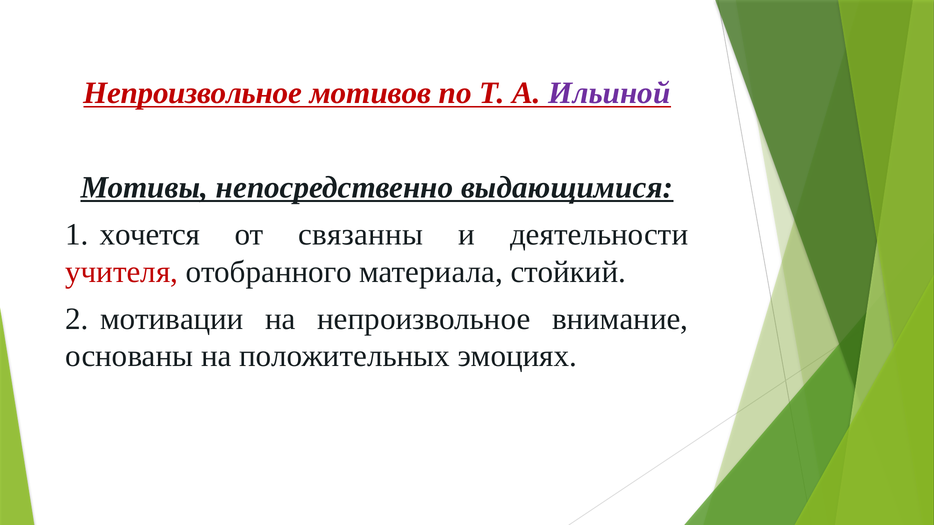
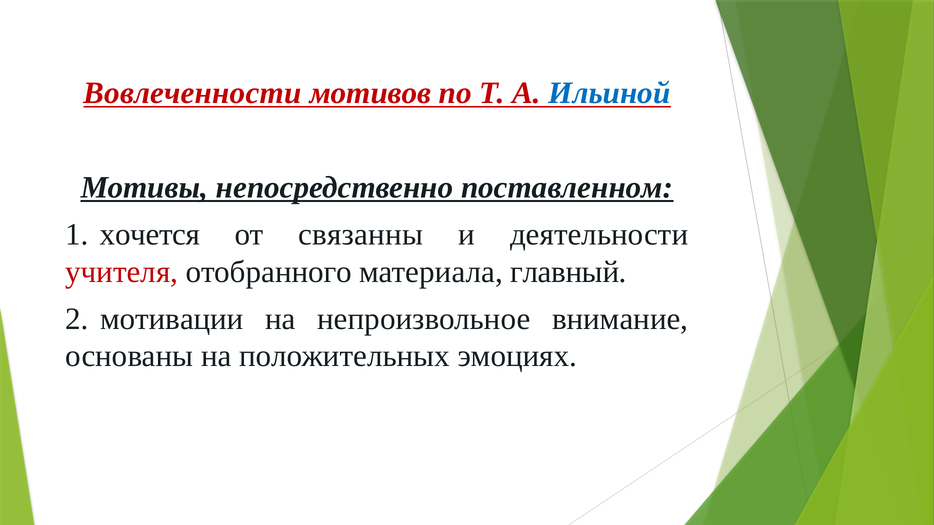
Непроизвольное: Непроизвольное -> Вовлеченности (192, 93)
Ильиной colour: purple -> blue (609, 93)
выдающимися: выдающимися -> поставленном (567, 187)
стойкий: стойкий -> главный (568, 272)
